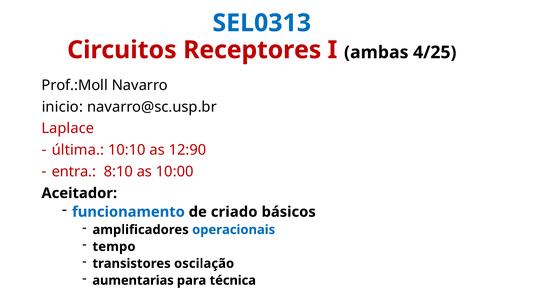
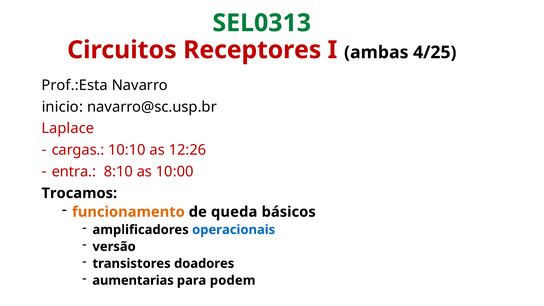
SEL0313 colour: blue -> green (262, 23)
Prof.:Moll: Prof.:Moll -> Prof.:Esta (75, 85)
última: última -> cargas (78, 150)
12:90: 12:90 -> 12:26 (188, 150)
Aceitador: Aceitador -> Trocamos (79, 193)
funcionamento colour: blue -> orange (128, 212)
criado: criado -> queda (234, 212)
tempo: tempo -> versão (114, 247)
oscilação: oscilação -> doadores (204, 264)
técnica: técnica -> podem (233, 280)
